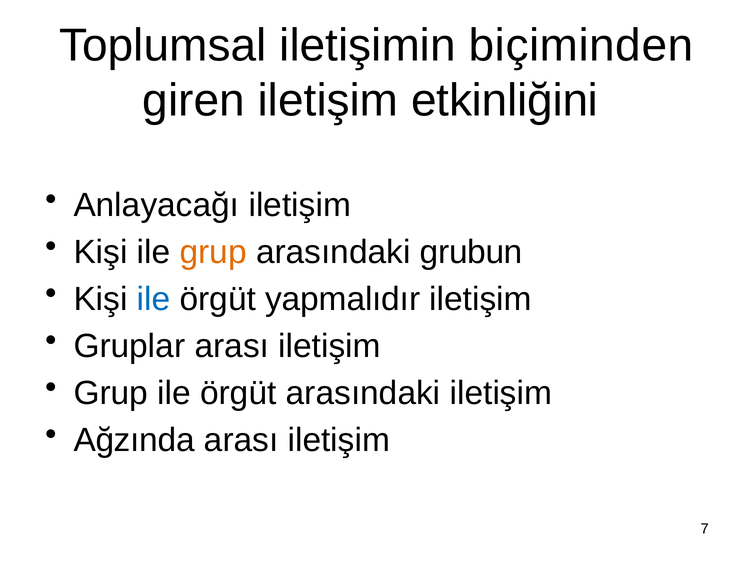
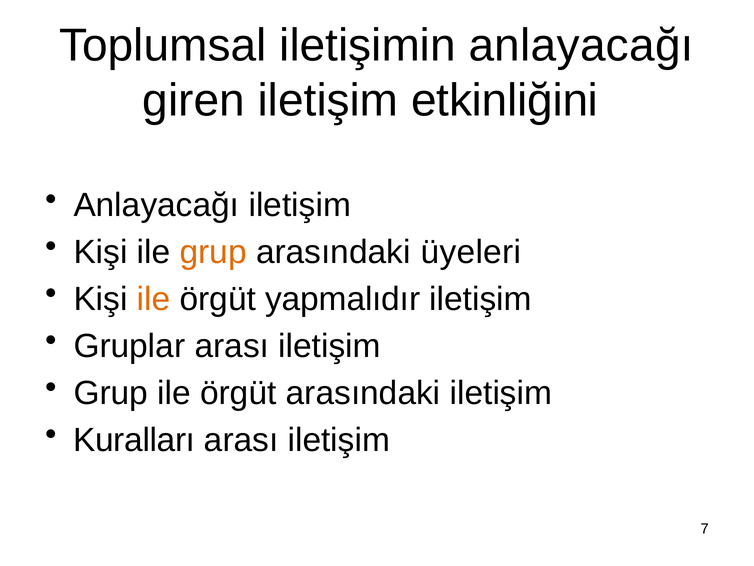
iletişimin biçiminden: biçiminden -> anlayacağı (581, 45)
grubun: grubun -> üyeleri (471, 252)
ile colour: blue -> orange (154, 299)
Ağzında: Ağzında -> Kuralları (134, 440)
